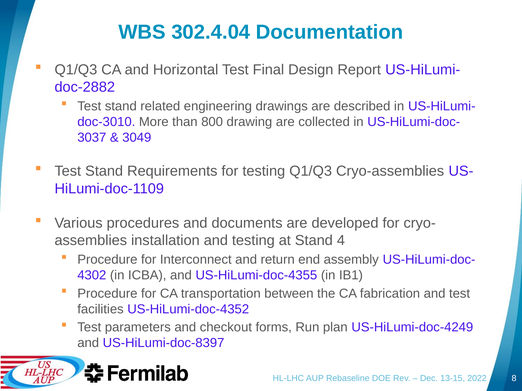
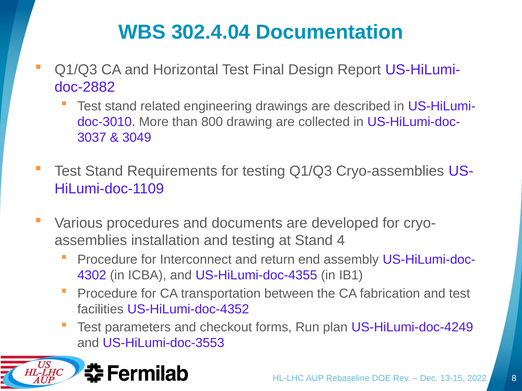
US-HiLumi-doc-8397: US-HiLumi-doc-8397 -> US-HiLumi-doc-3553 (164, 343)
